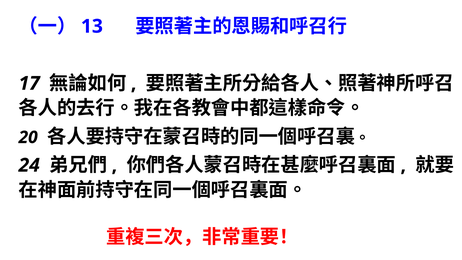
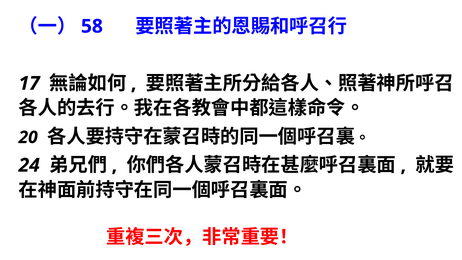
13: 13 -> 58 (92, 26)
